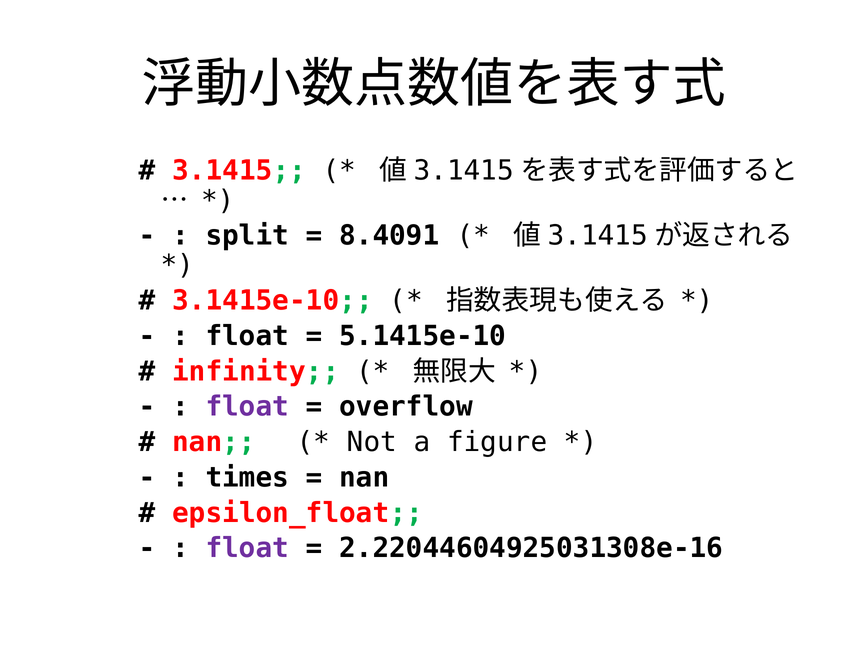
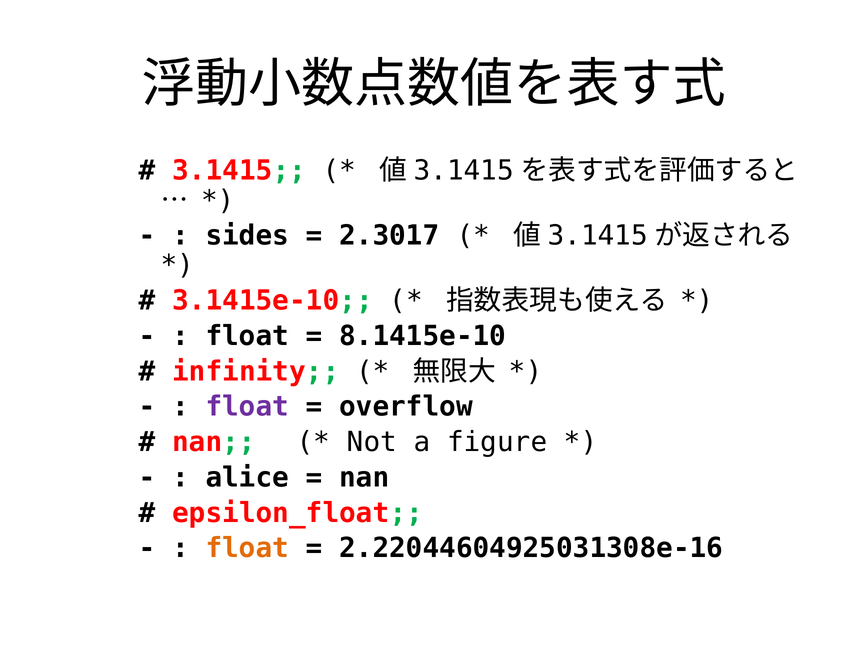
split: split -> sides (247, 236)
8.4091: 8.4091 -> 2.3017 (389, 236)
5.1415e-10: 5.1415e-10 -> 8.1415e-10 (423, 336)
times: times -> alice (247, 478)
float colour: purple -> orange (247, 548)
